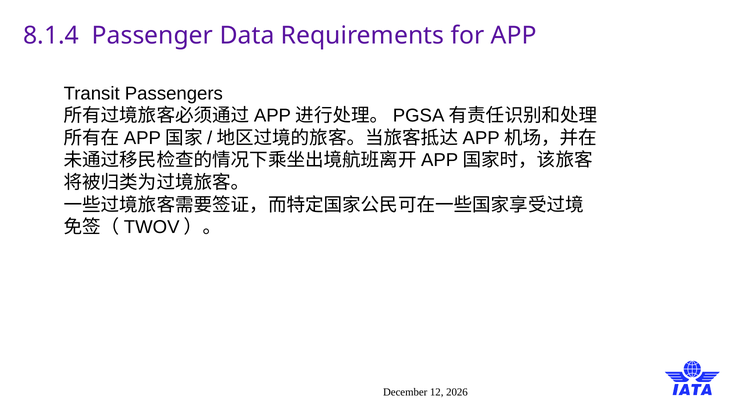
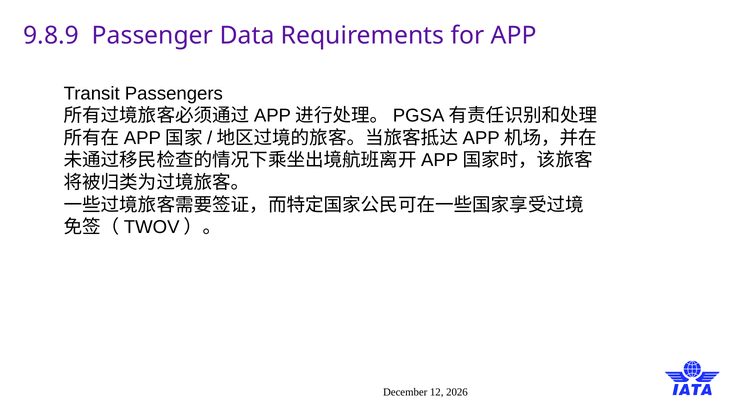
8.1.4: 8.1.4 -> 9.8.9 (51, 35)
